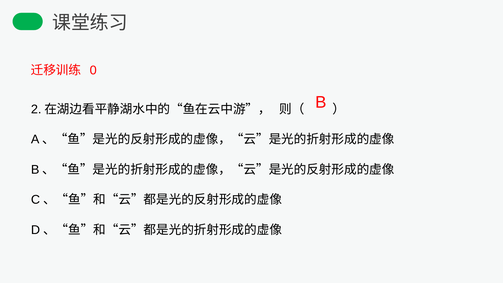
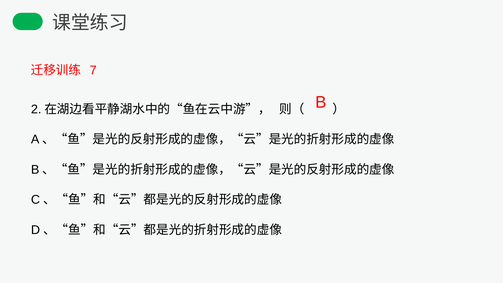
0: 0 -> 7 (93, 70)
